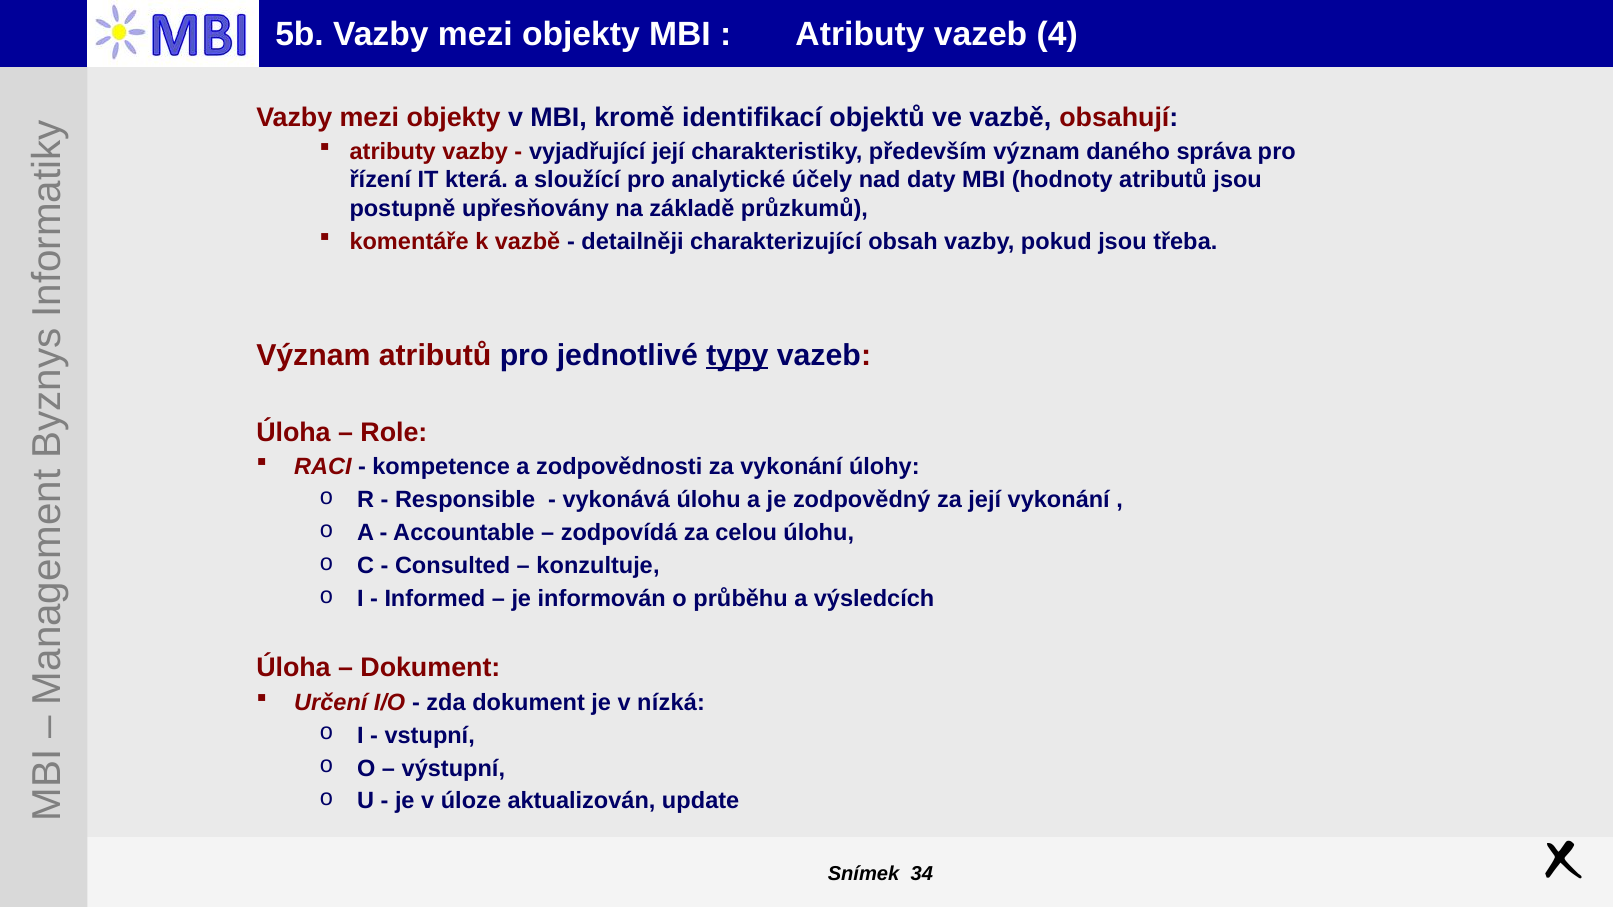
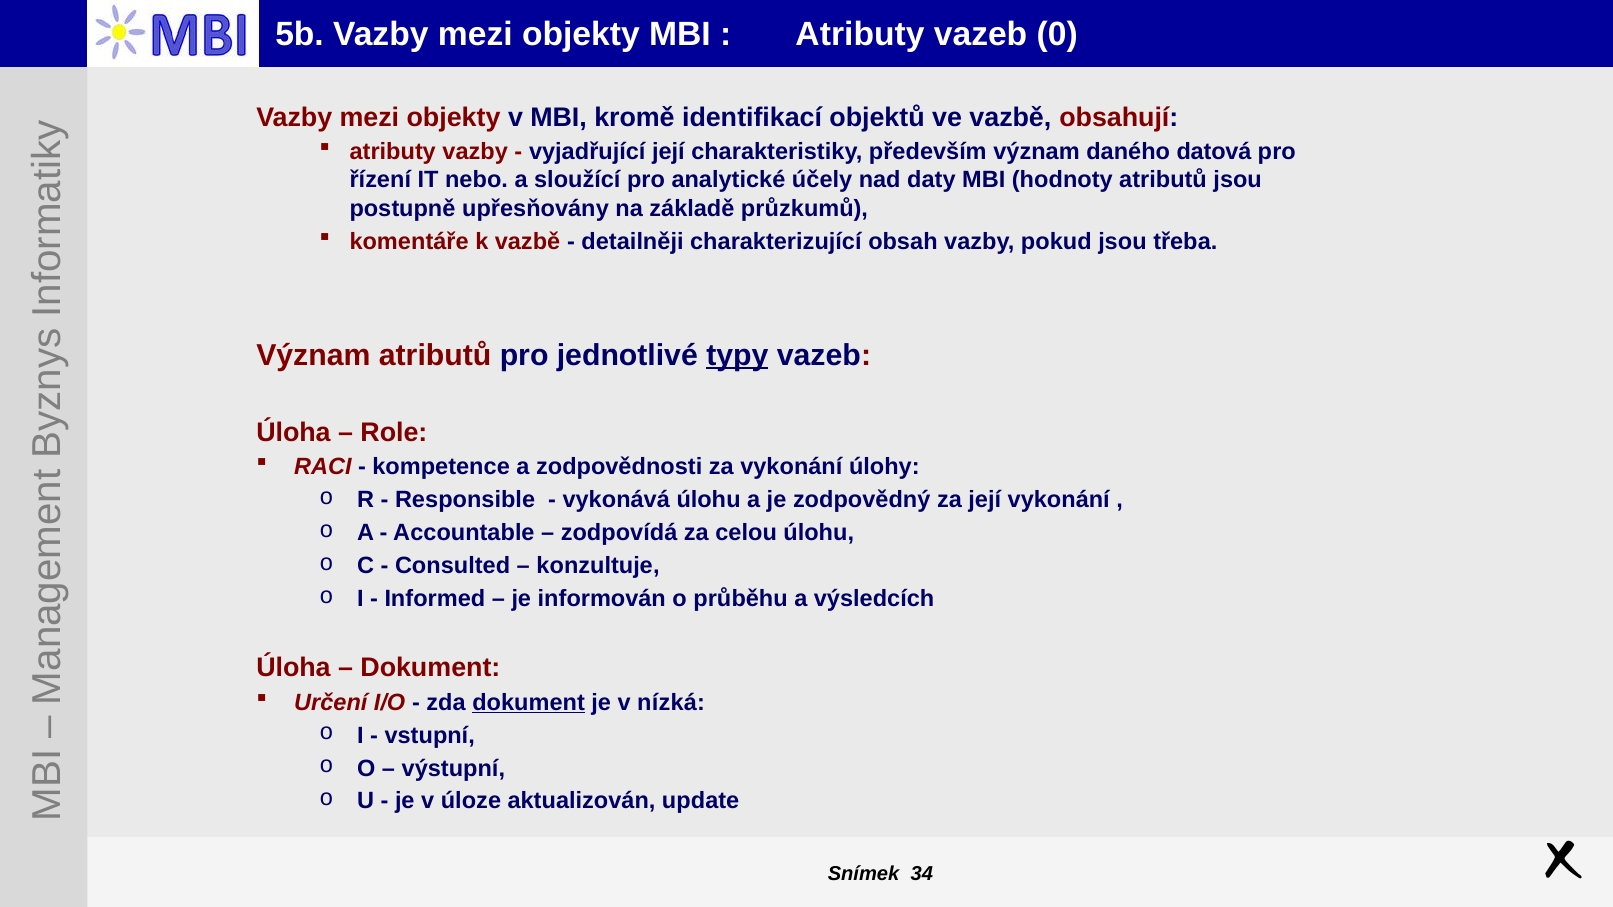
4: 4 -> 0 (1057, 34)
správa: správa -> datová (1214, 152)
která: která -> nebo (476, 180)
dokument underline: none -> present (529, 703)
